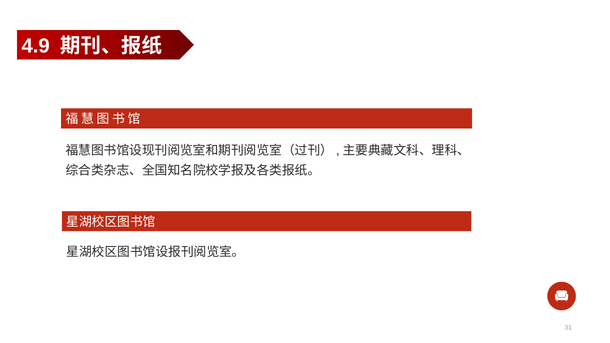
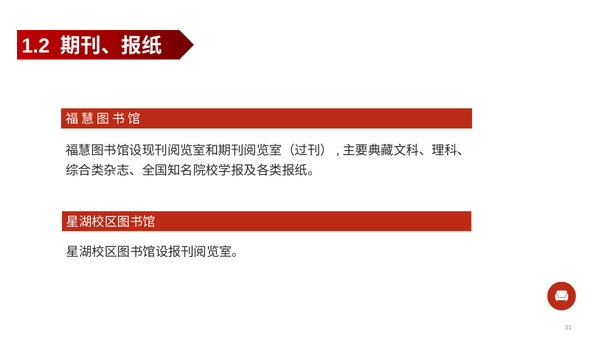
4.9: 4.9 -> 1.2 (36, 46)
